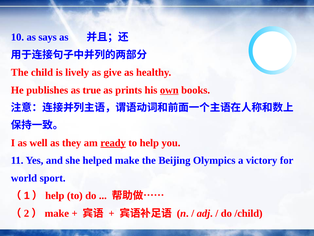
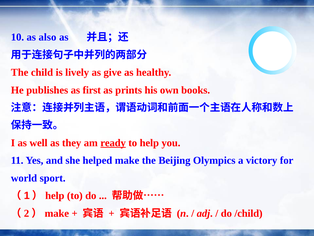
says: says -> also (47, 37)
true: true -> first (92, 90)
own underline: present -> none (169, 90)
